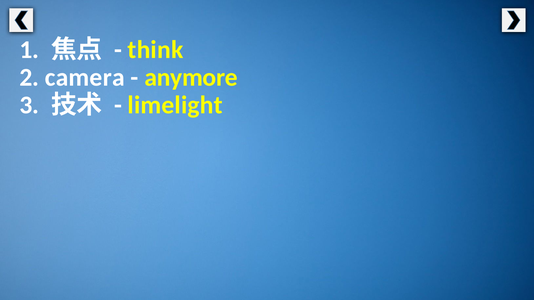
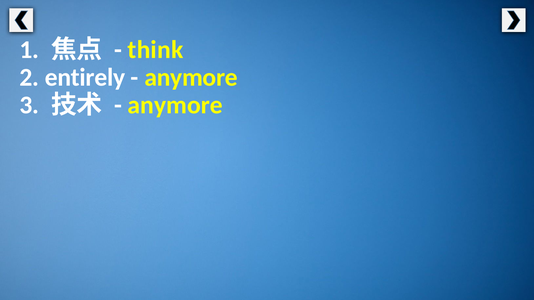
camera: camera -> entirely (85, 78)
limelight: limelight -> anymore (175, 105)
